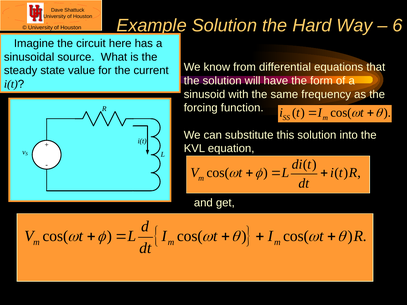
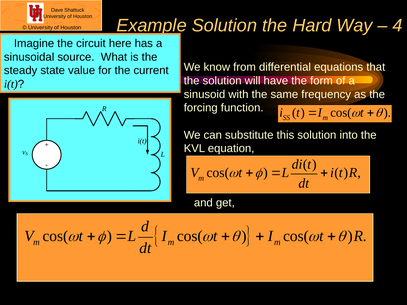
6: 6 -> 4 (398, 26)
